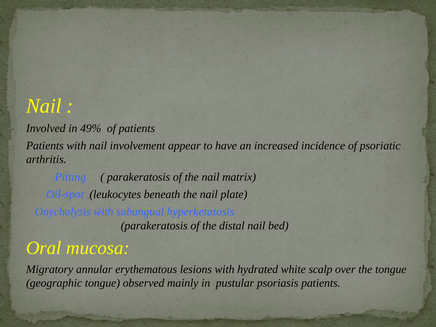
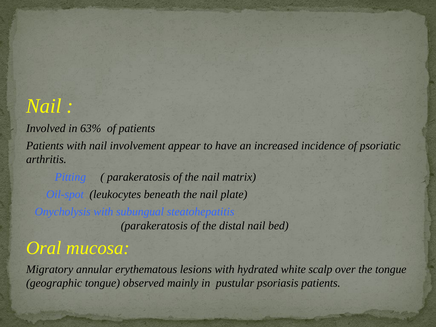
49%: 49% -> 63% (91, 128)
hyperketatosis: hyperketatosis -> steatohepatitis (201, 212)
